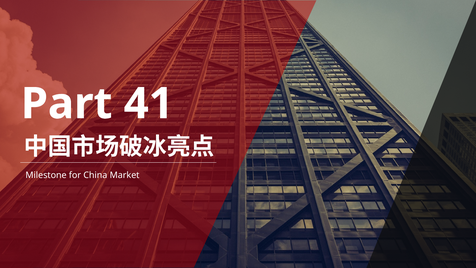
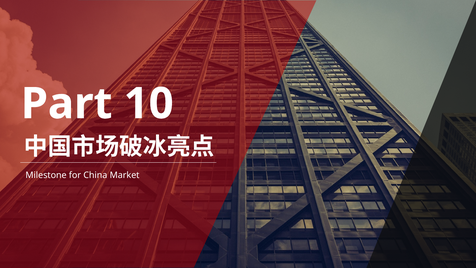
41: 41 -> 10 (149, 104)
